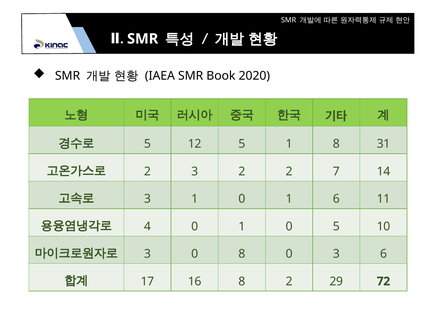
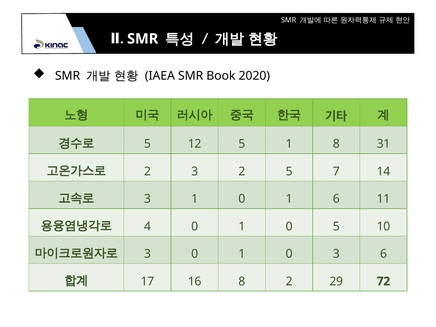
2 2: 2 -> 5 (289, 171)
3 0 8: 8 -> 1 (242, 254)
